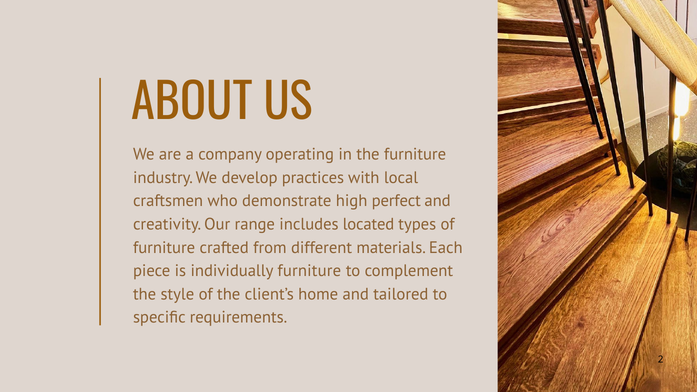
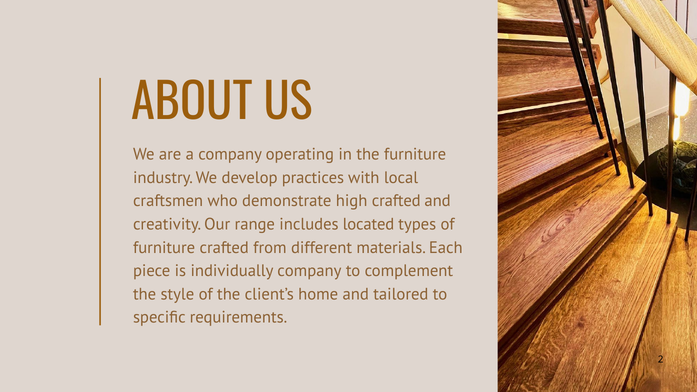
high perfect: perfect -> crafted (396, 201)
individually furniture: furniture -> company (309, 271)
